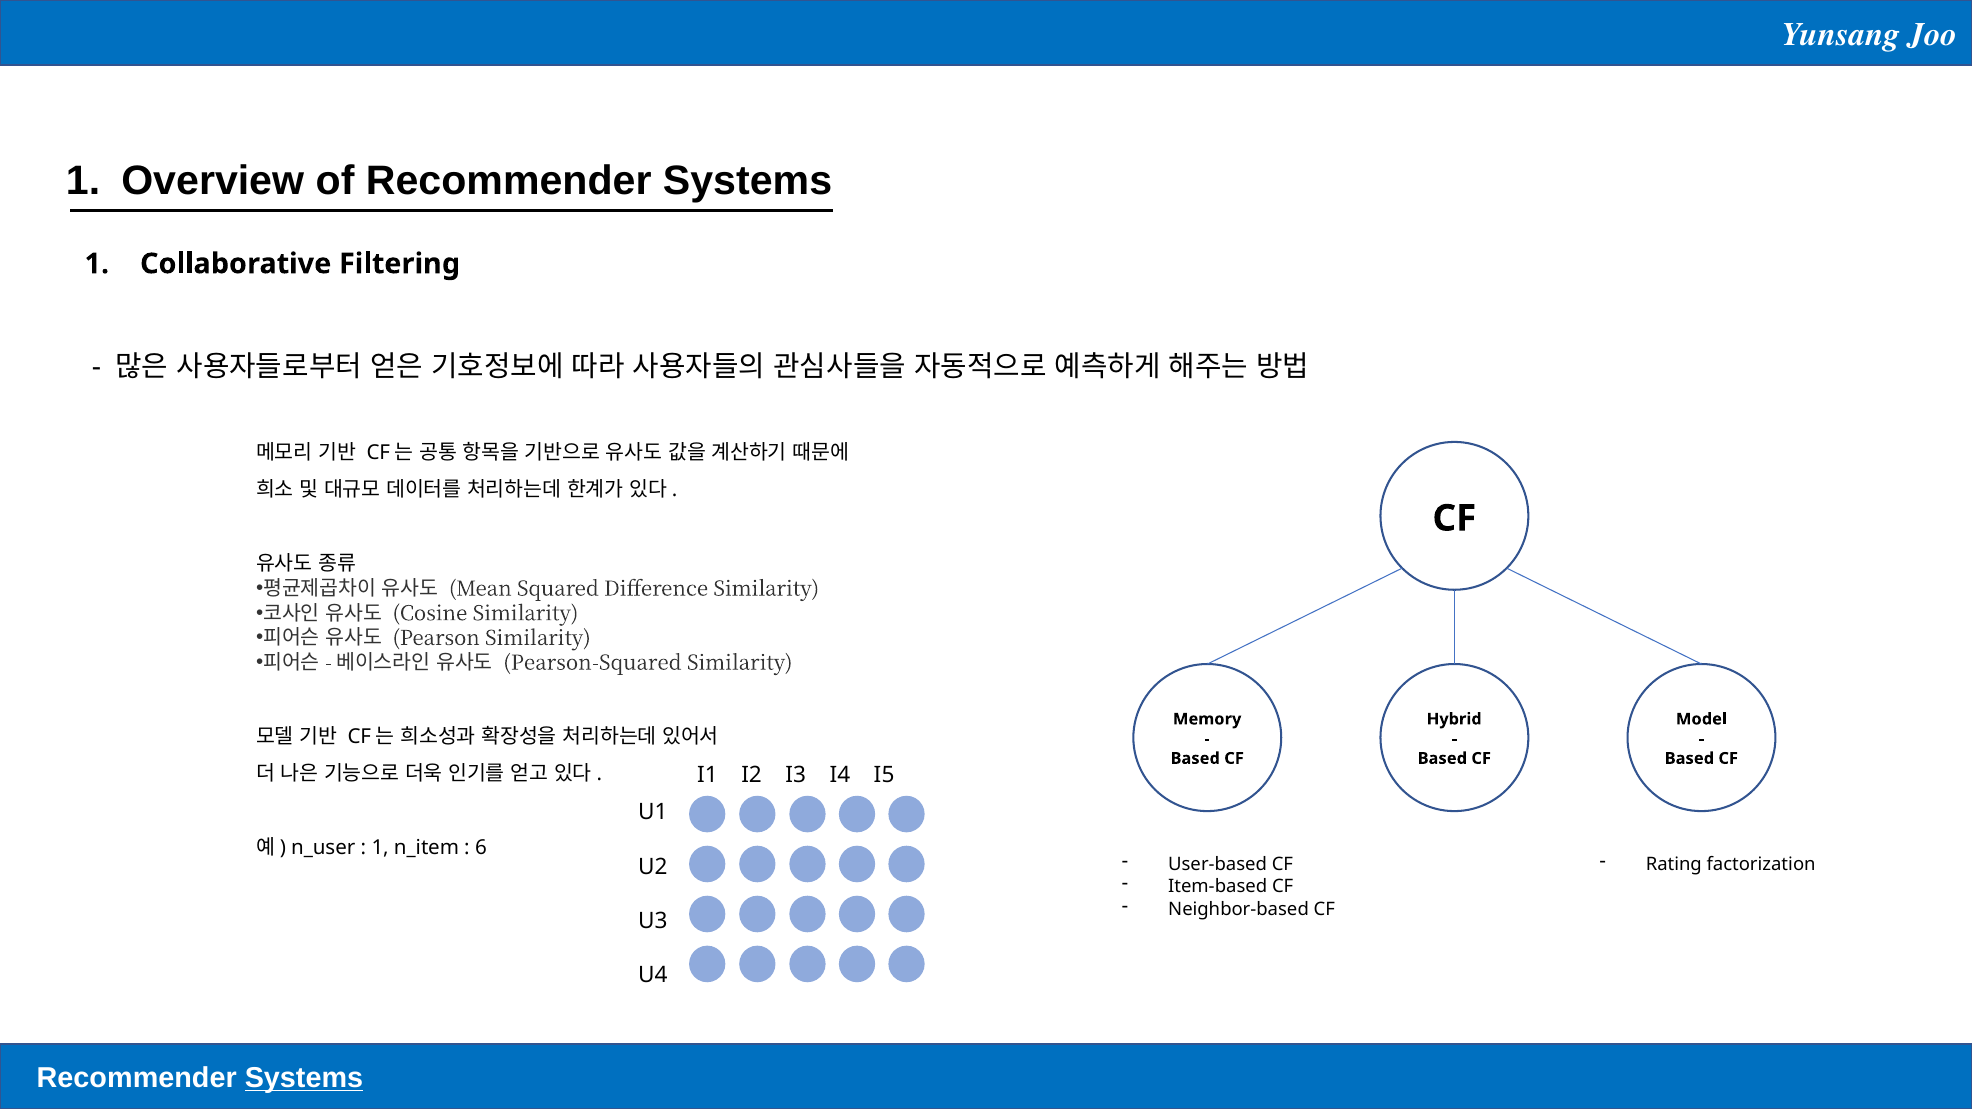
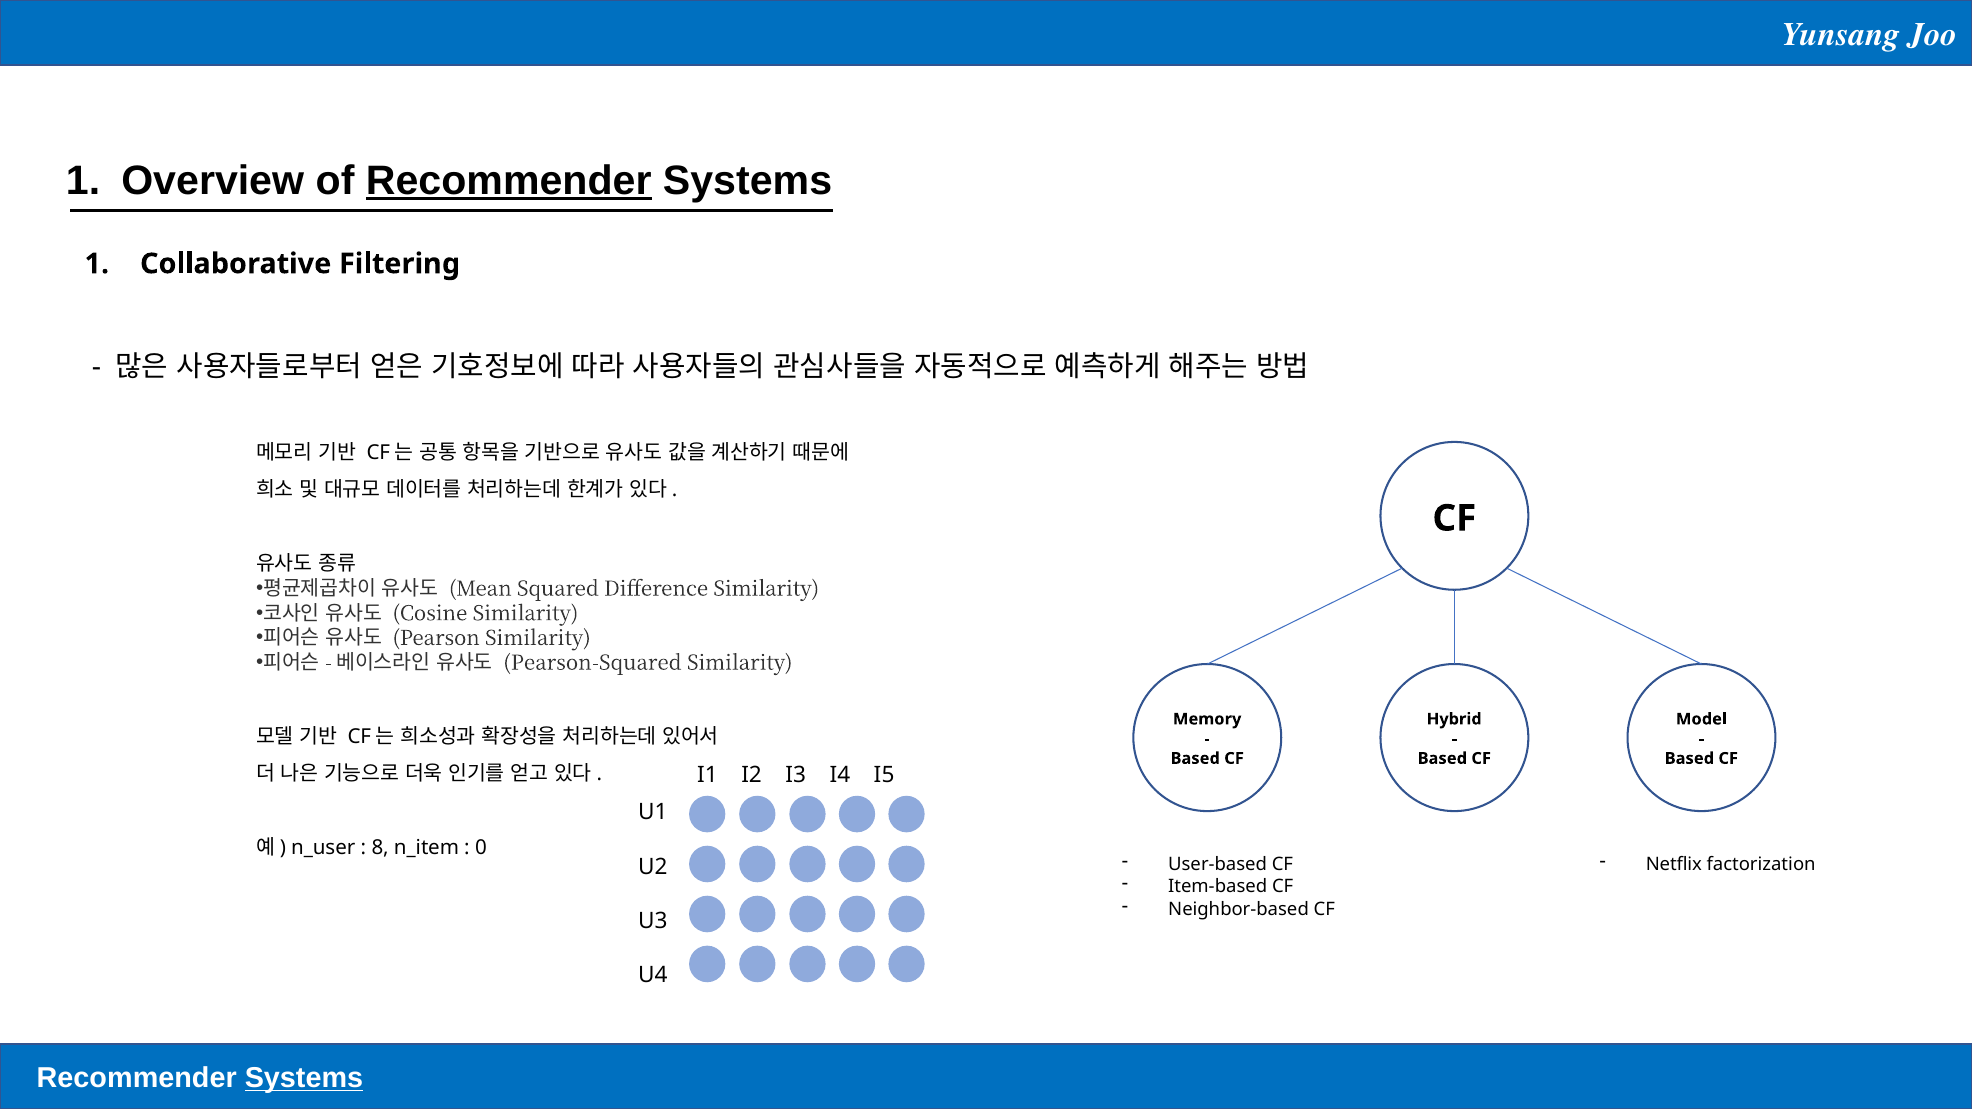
Recommender underline: none -> present (509, 181)
1: 1 -> 8 (380, 848)
6: 6 -> 0 (481, 848)
Rating: Rating -> Netflix (1674, 865)
